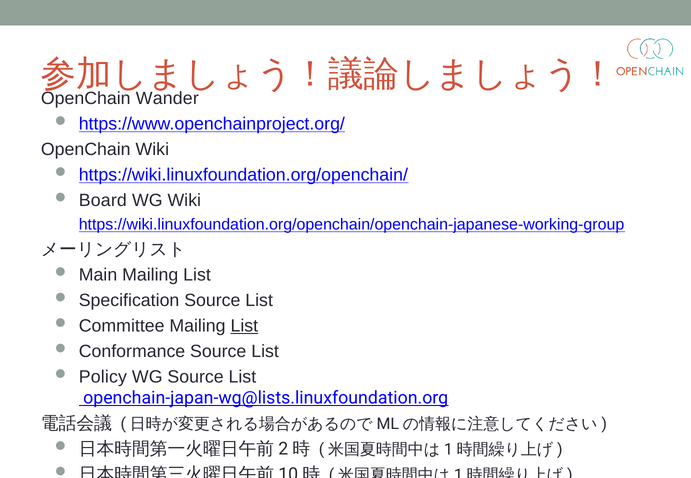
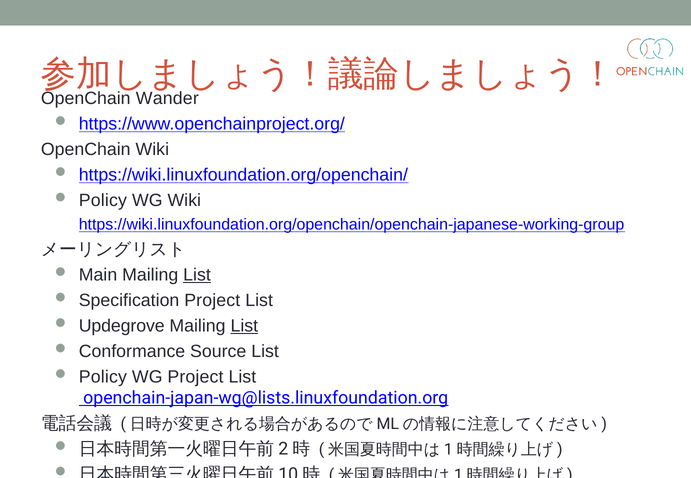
Board: Board -> Policy (103, 201)
List underline: none -> present (197, 275)
Specification Source: Source -> Project (212, 301)
Committee: Committee -> Updegrove (122, 326)
WG Source: Source -> Project (195, 377)
